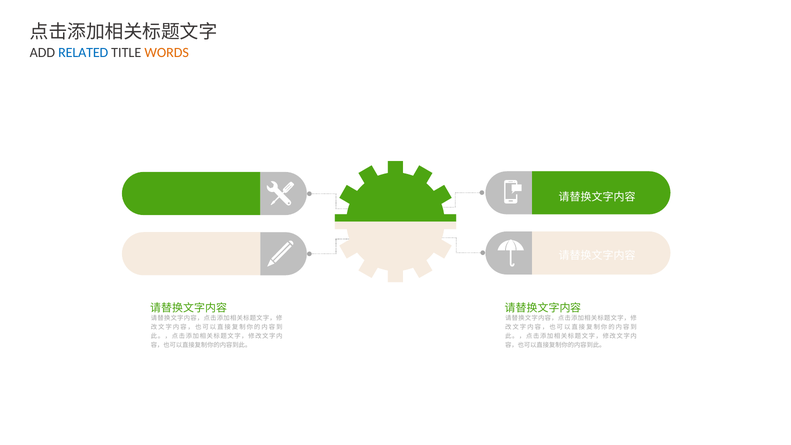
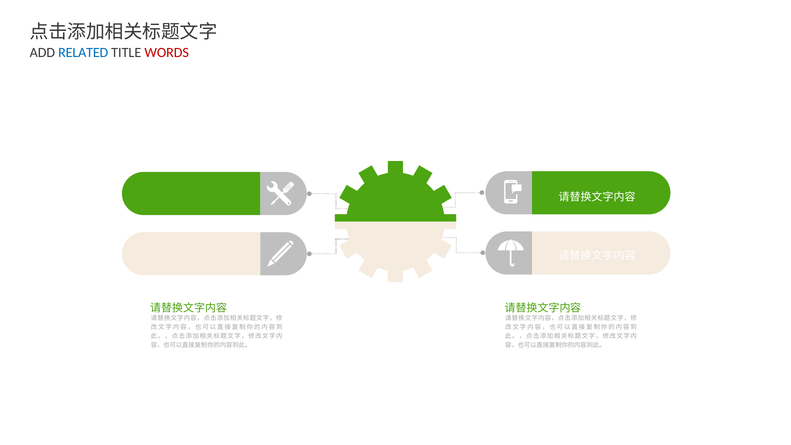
WORDS colour: orange -> red (167, 53)
